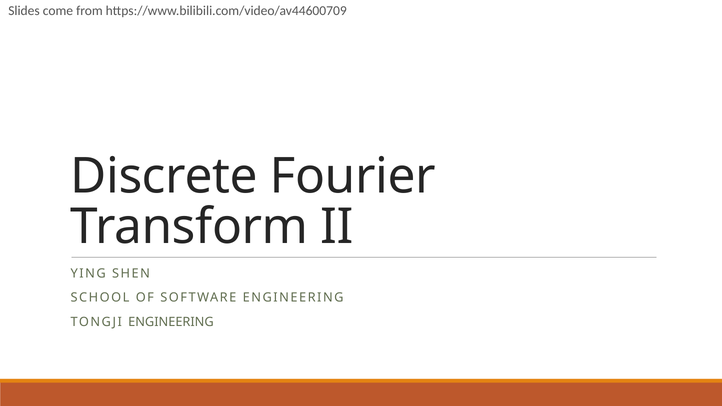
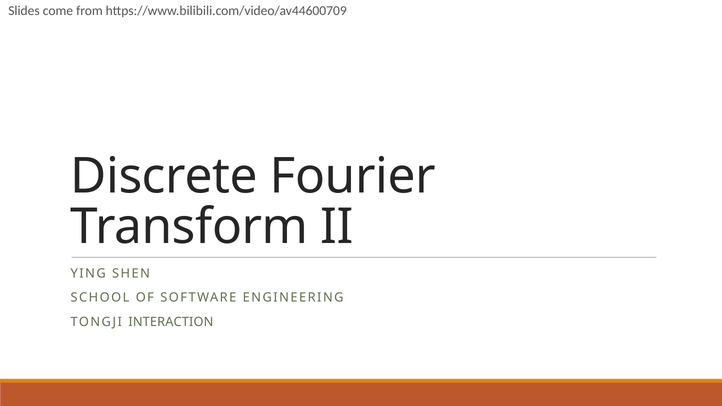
TONGJI ENGINEERING: ENGINEERING -> INTERACTION (171, 322)
